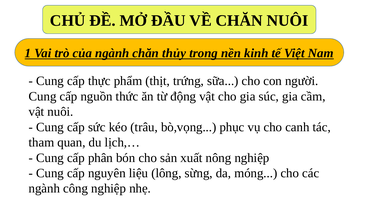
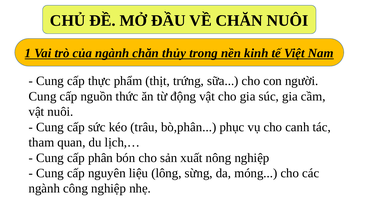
bò,vọng: bò,vọng -> bò,phân (189, 127)
